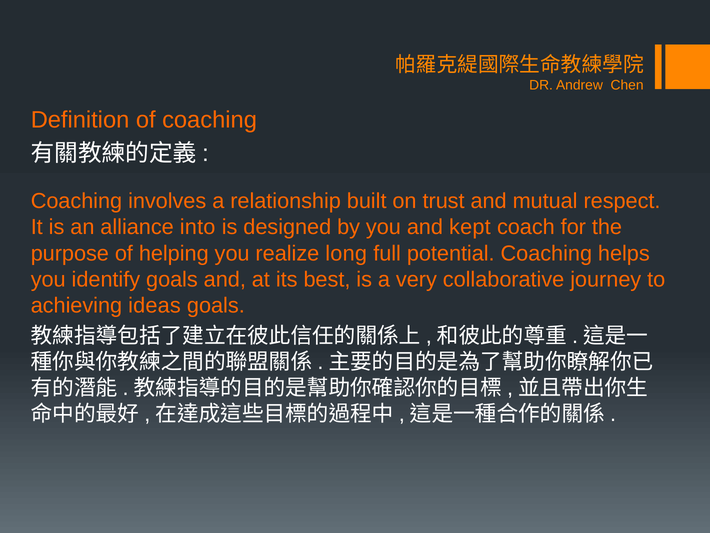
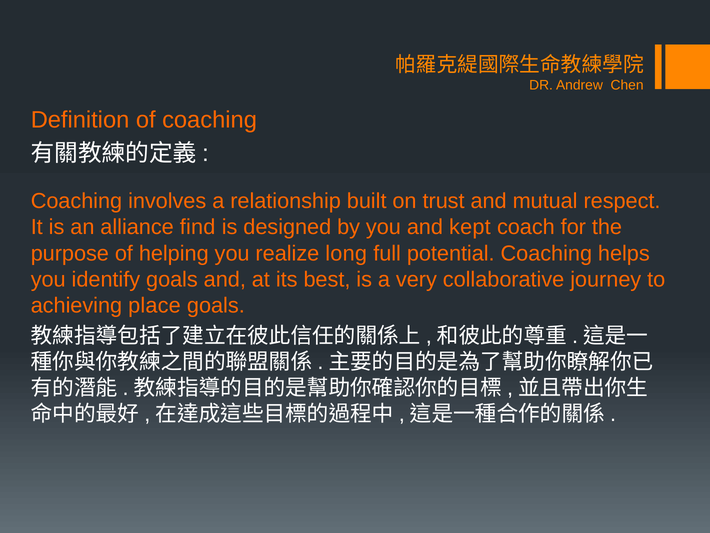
into: into -> find (198, 227)
ideas: ideas -> place (154, 305)
